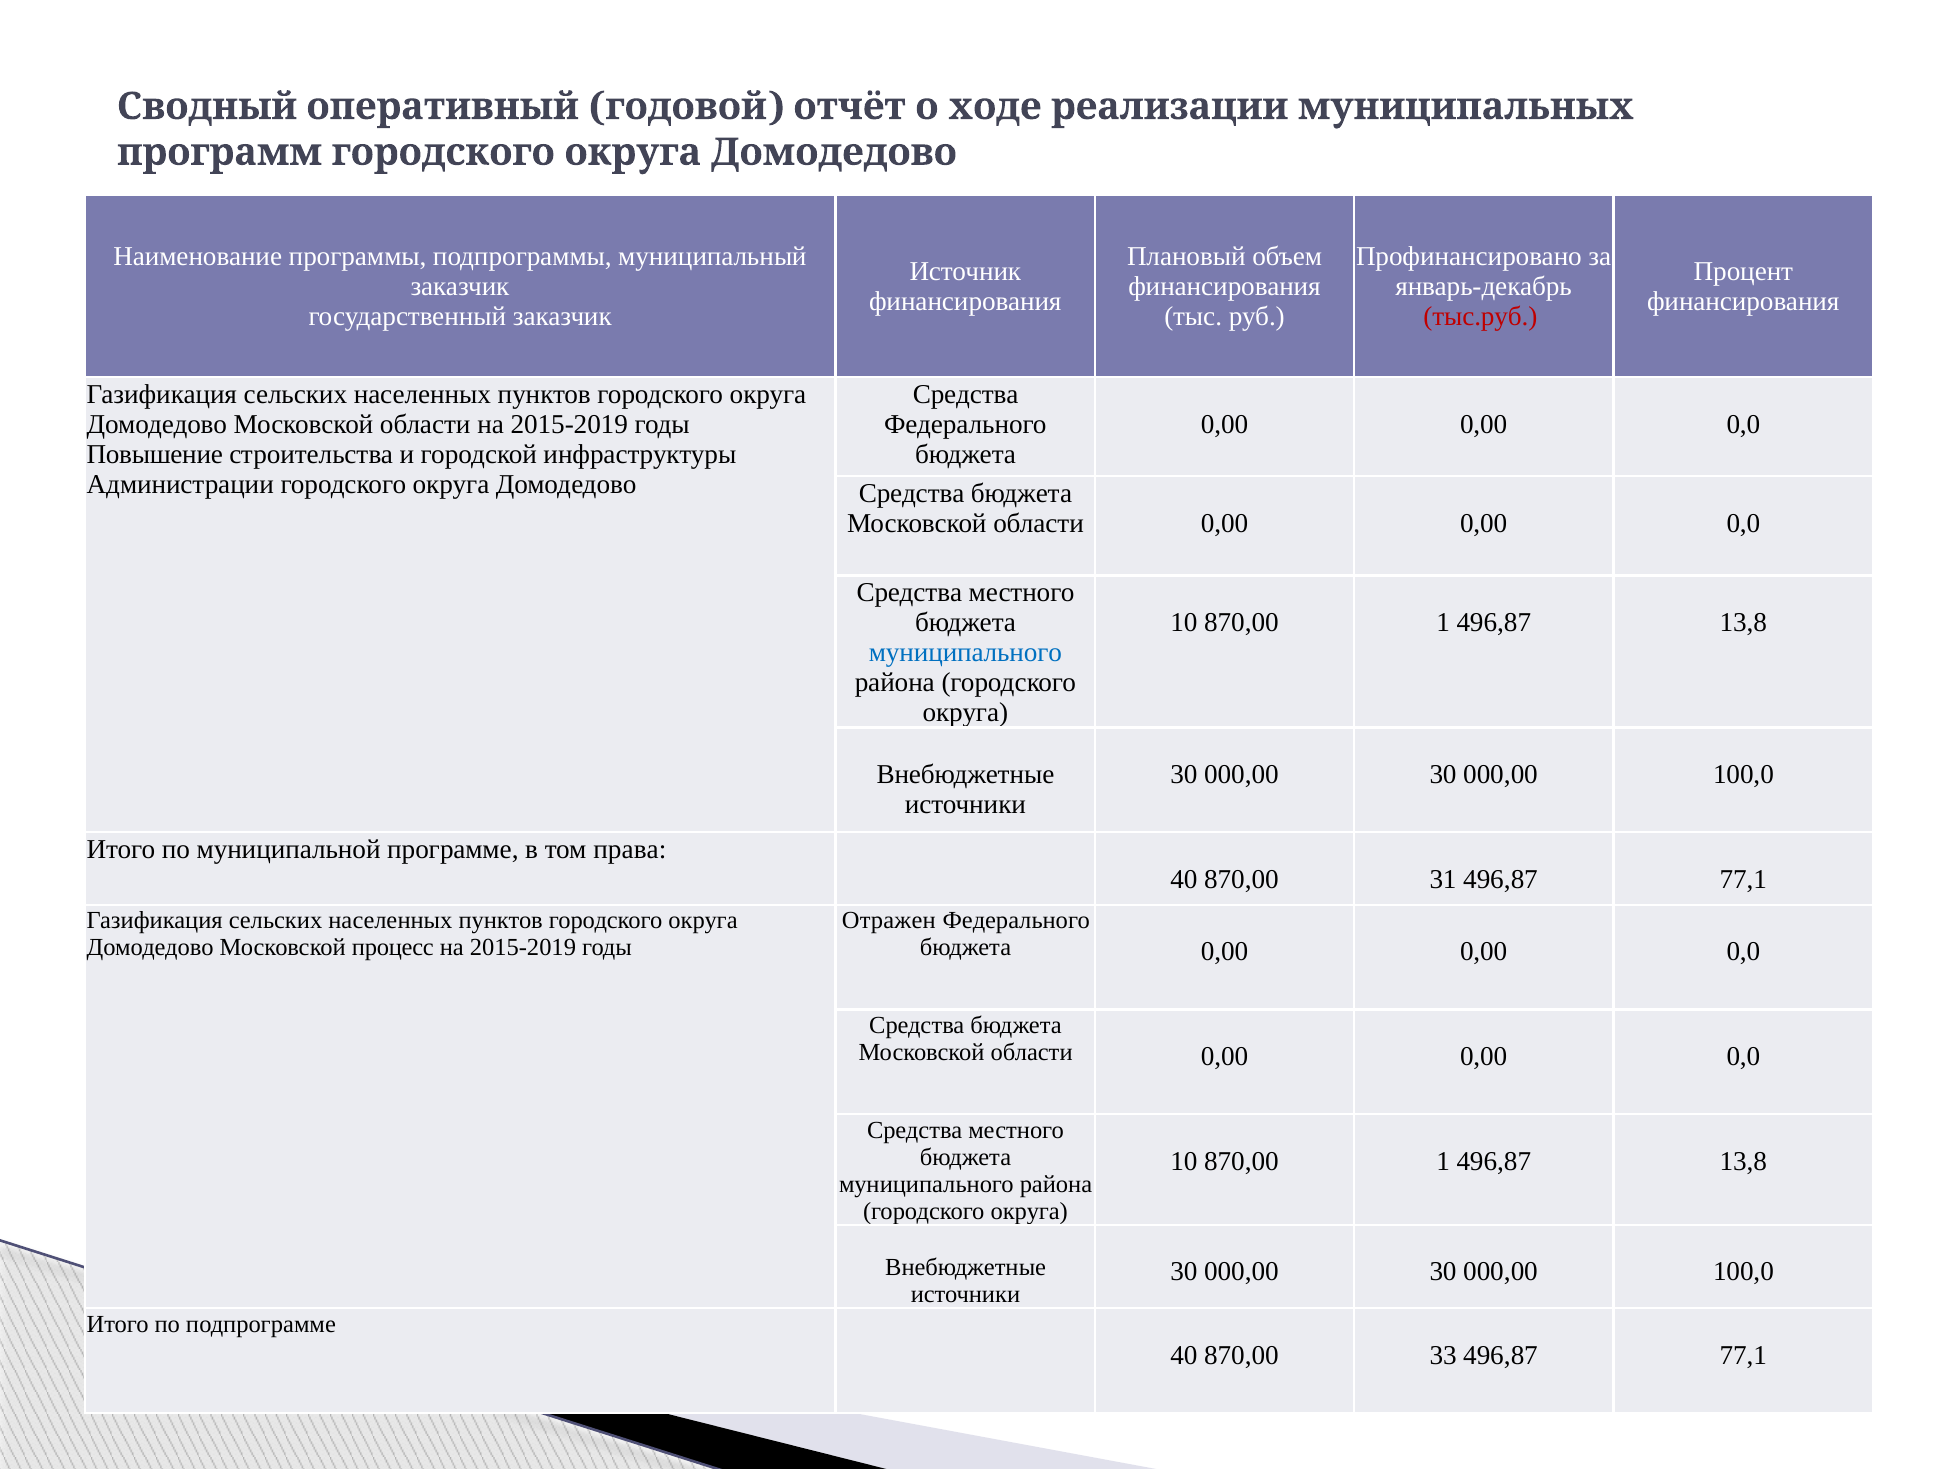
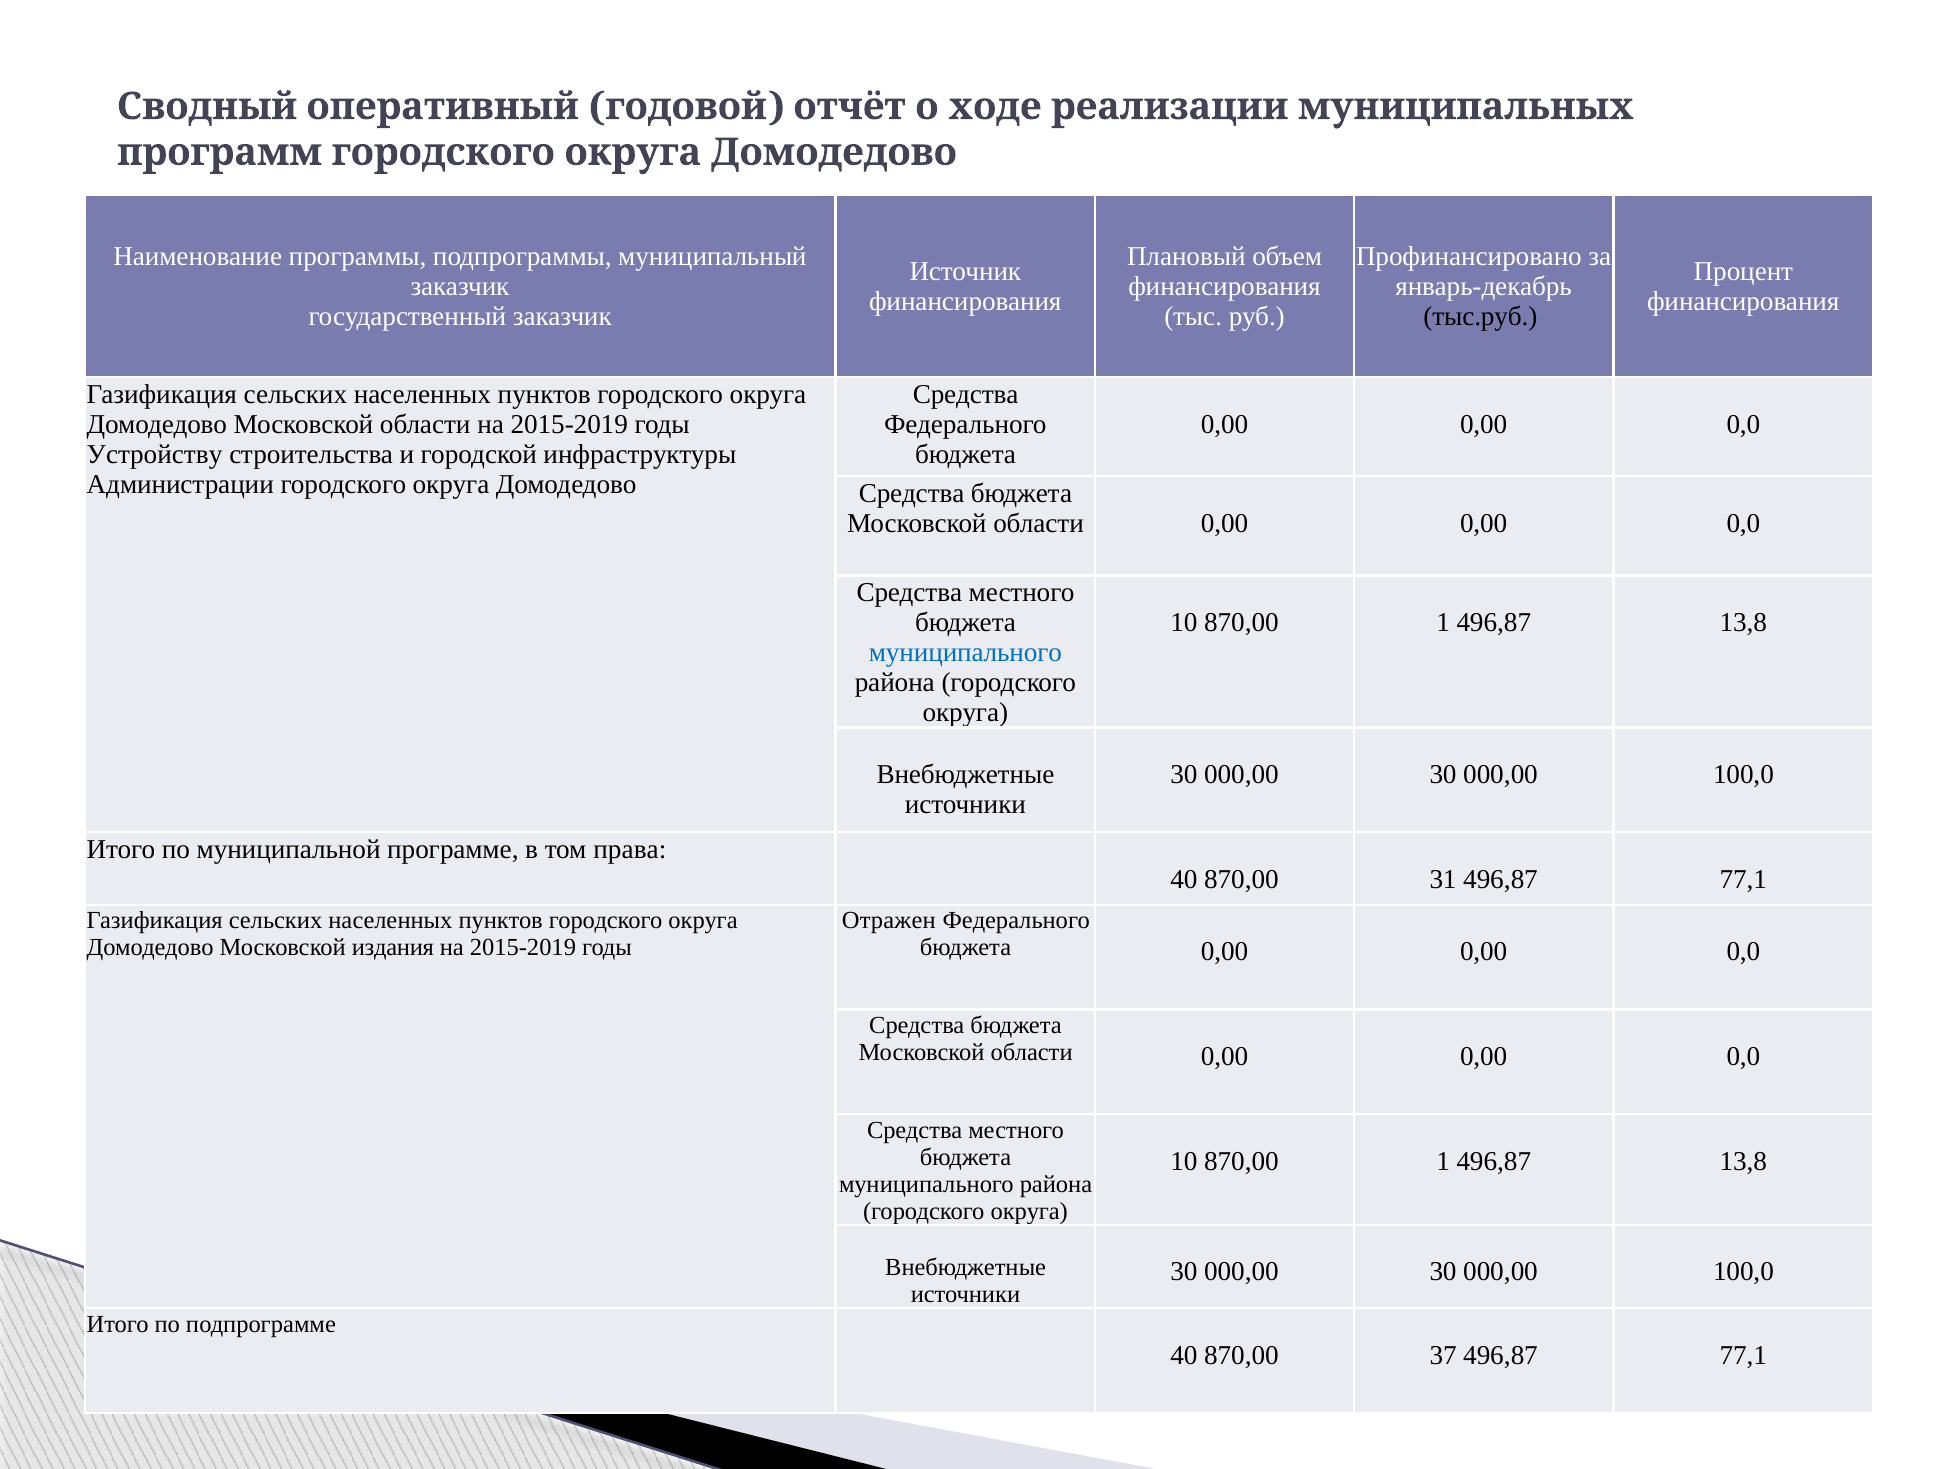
тыс.руб colour: red -> black (1480, 317)
Повышение: Повышение -> Устройству (155, 454)
процесс: процесс -> издания (393, 947)
33: 33 -> 37 (1443, 1355)
